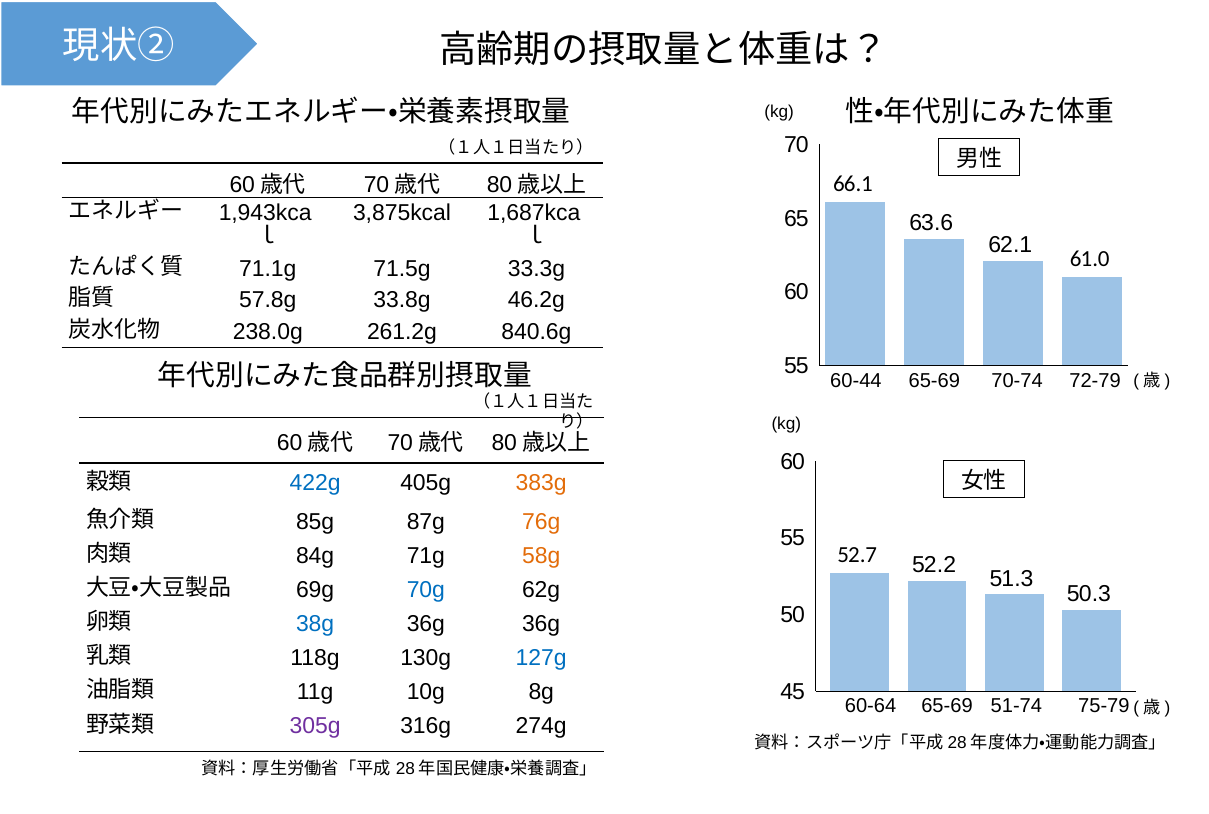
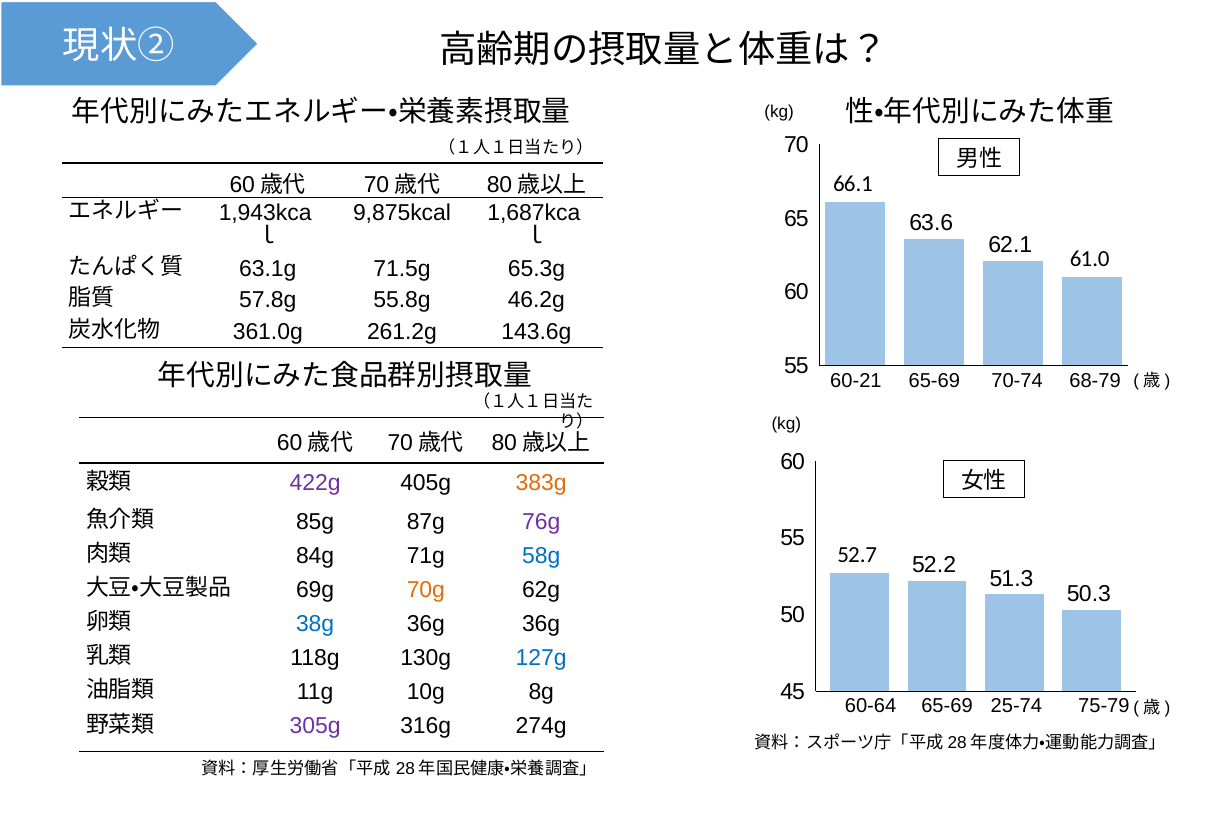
3,875kcal: 3,875kcal -> 9,875kcal (402, 213)
71.1g: 71.1g -> 63.1g (268, 269)
33.3g: 33.3g -> 65.3g (536, 269)
33.8g: 33.8g -> 55.8g (402, 300)
238.0g: 238.0g -> 361.0g (268, 331)
840.6g: 840.6g -> 143.6g (536, 331)
60-44: 60-44 -> 60-21 (856, 381)
72-79: 72-79 -> 68-79 (1095, 381)
422g colour: blue -> purple (315, 483)
76g colour: orange -> purple (541, 522)
58g colour: orange -> blue (541, 556)
70g colour: blue -> orange (426, 590)
51-74: 51-74 -> 25-74 (1016, 706)
